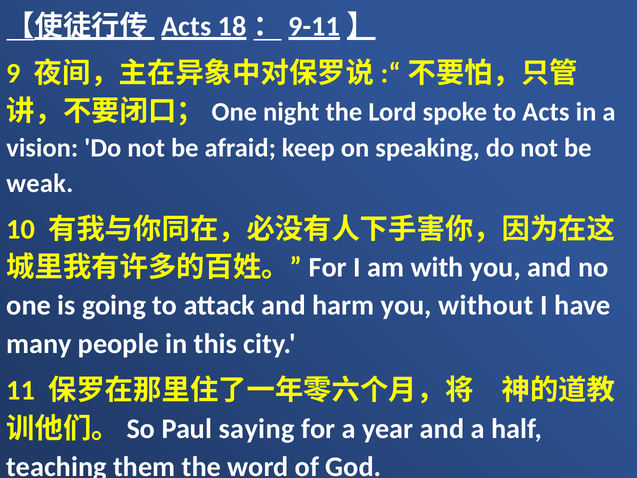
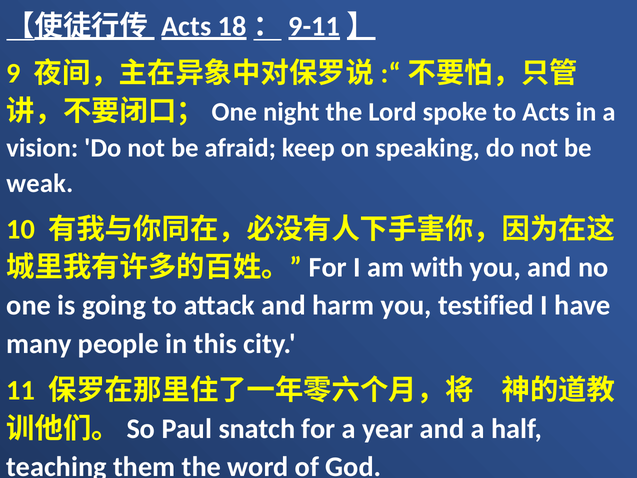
without: without -> testified (486, 305)
saying: saying -> snatch (257, 428)
